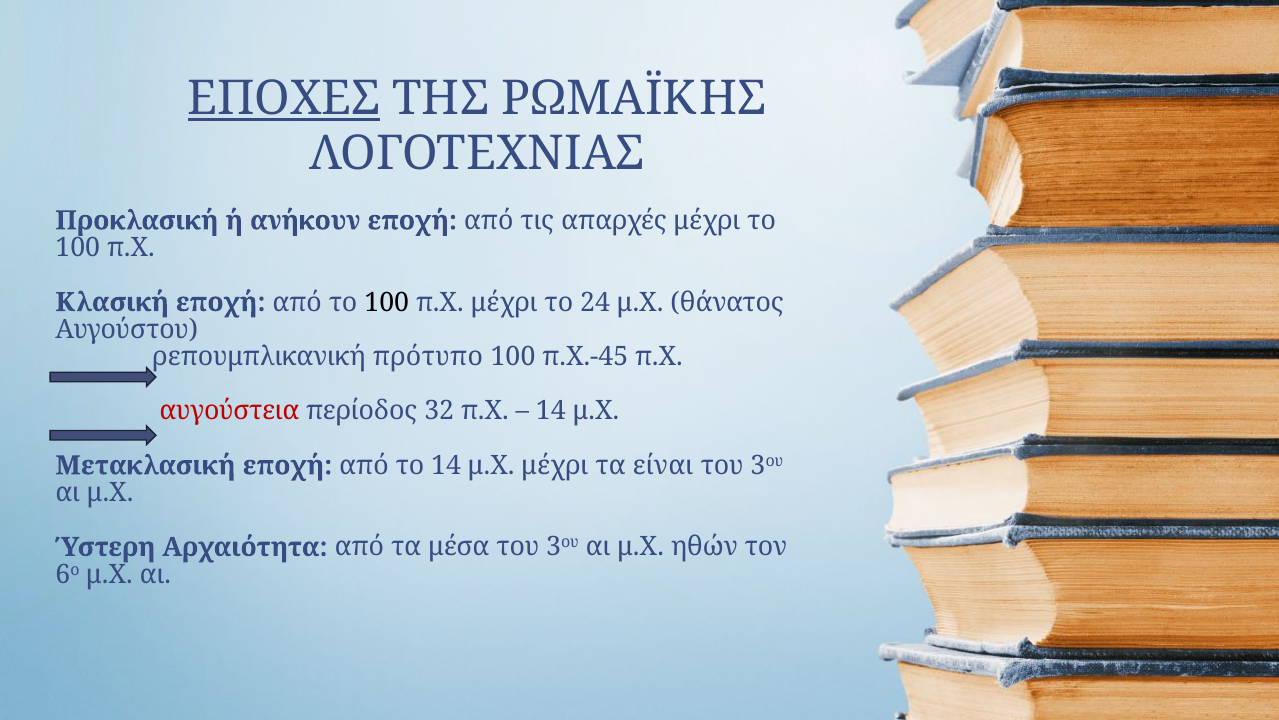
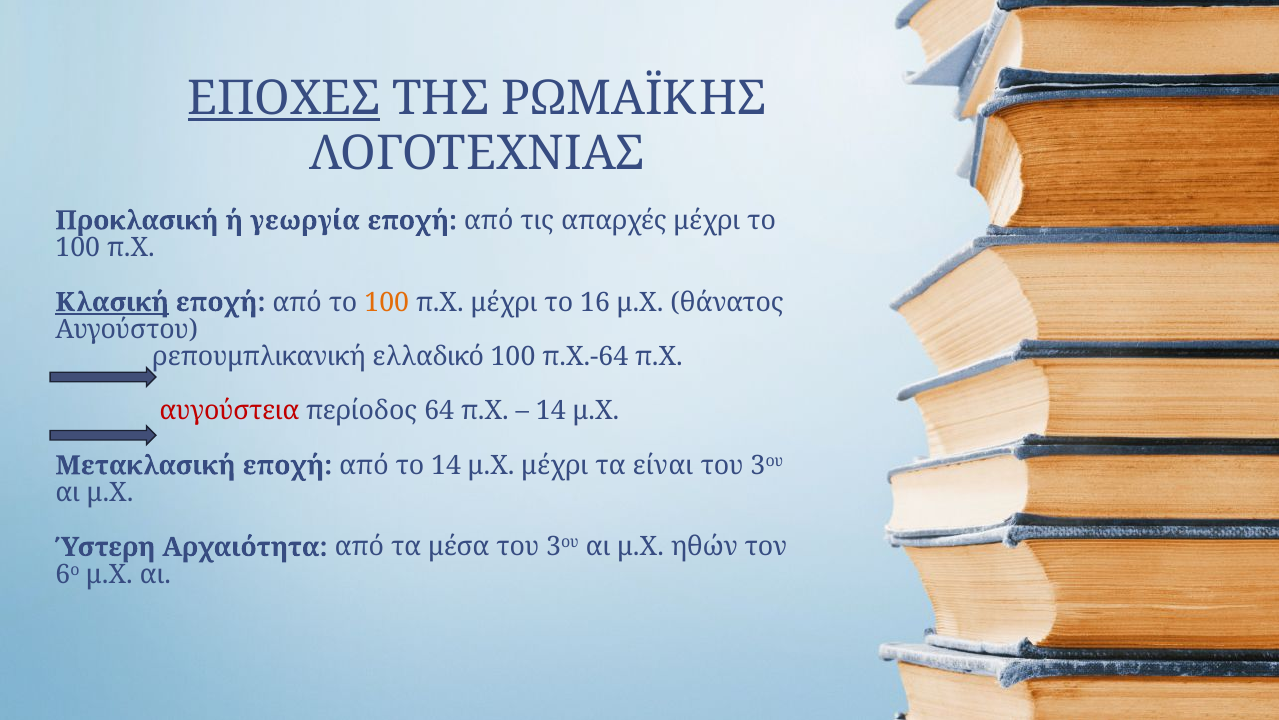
ανήκουν: ανήκουν -> γεωργία (305, 220)
Κλασική underline: none -> present (112, 302)
100 colour: black -> orange (387, 302)
24: 24 -> 16 (595, 302)
πρότυπο: πρότυπο -> ελλαδικό (428, 356)
π.Χ.-45: π.Χ.-45 -> π.Χ.-64 (585, 356)
32: 32 -> 64 (439, 411)
